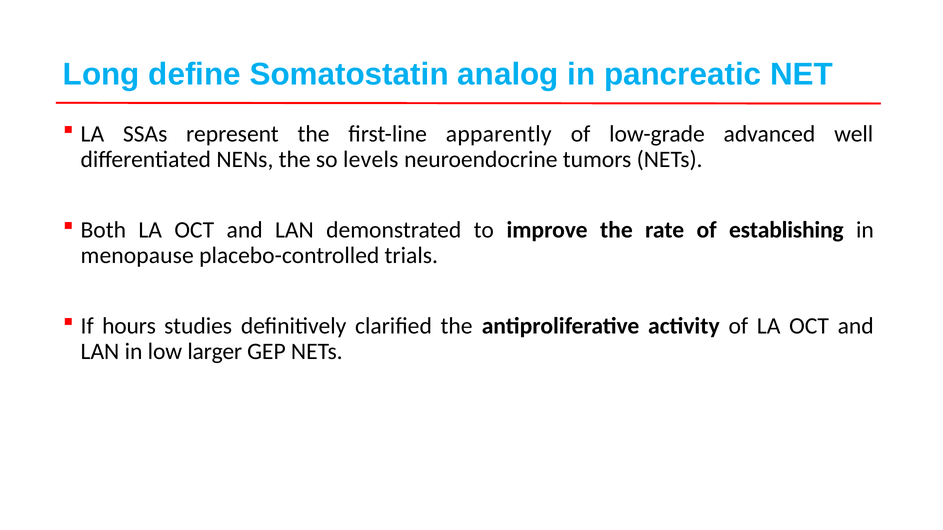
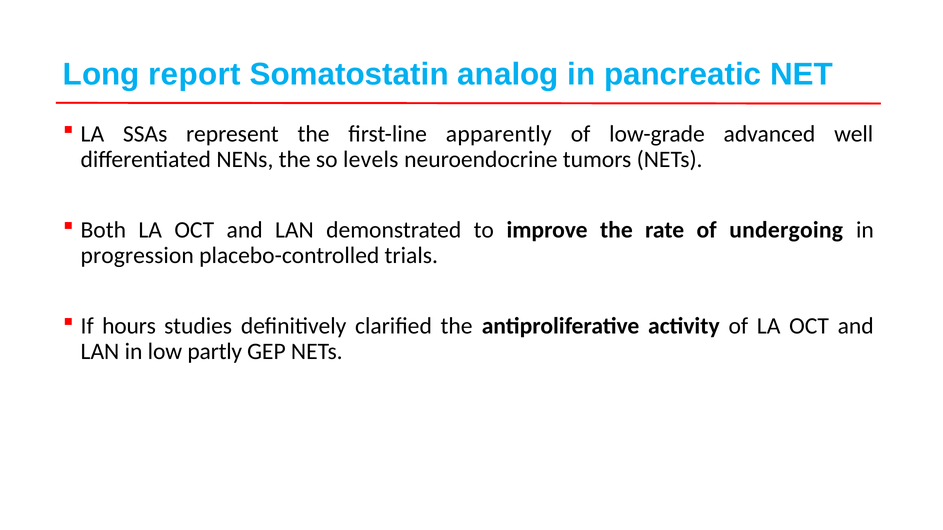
define: define -> report (194, 74)
establishing: establishing -> undergoing (786, 230)
menopause: menopause -> progression (137, 256)
larger: larger -> partly (215, 352)
